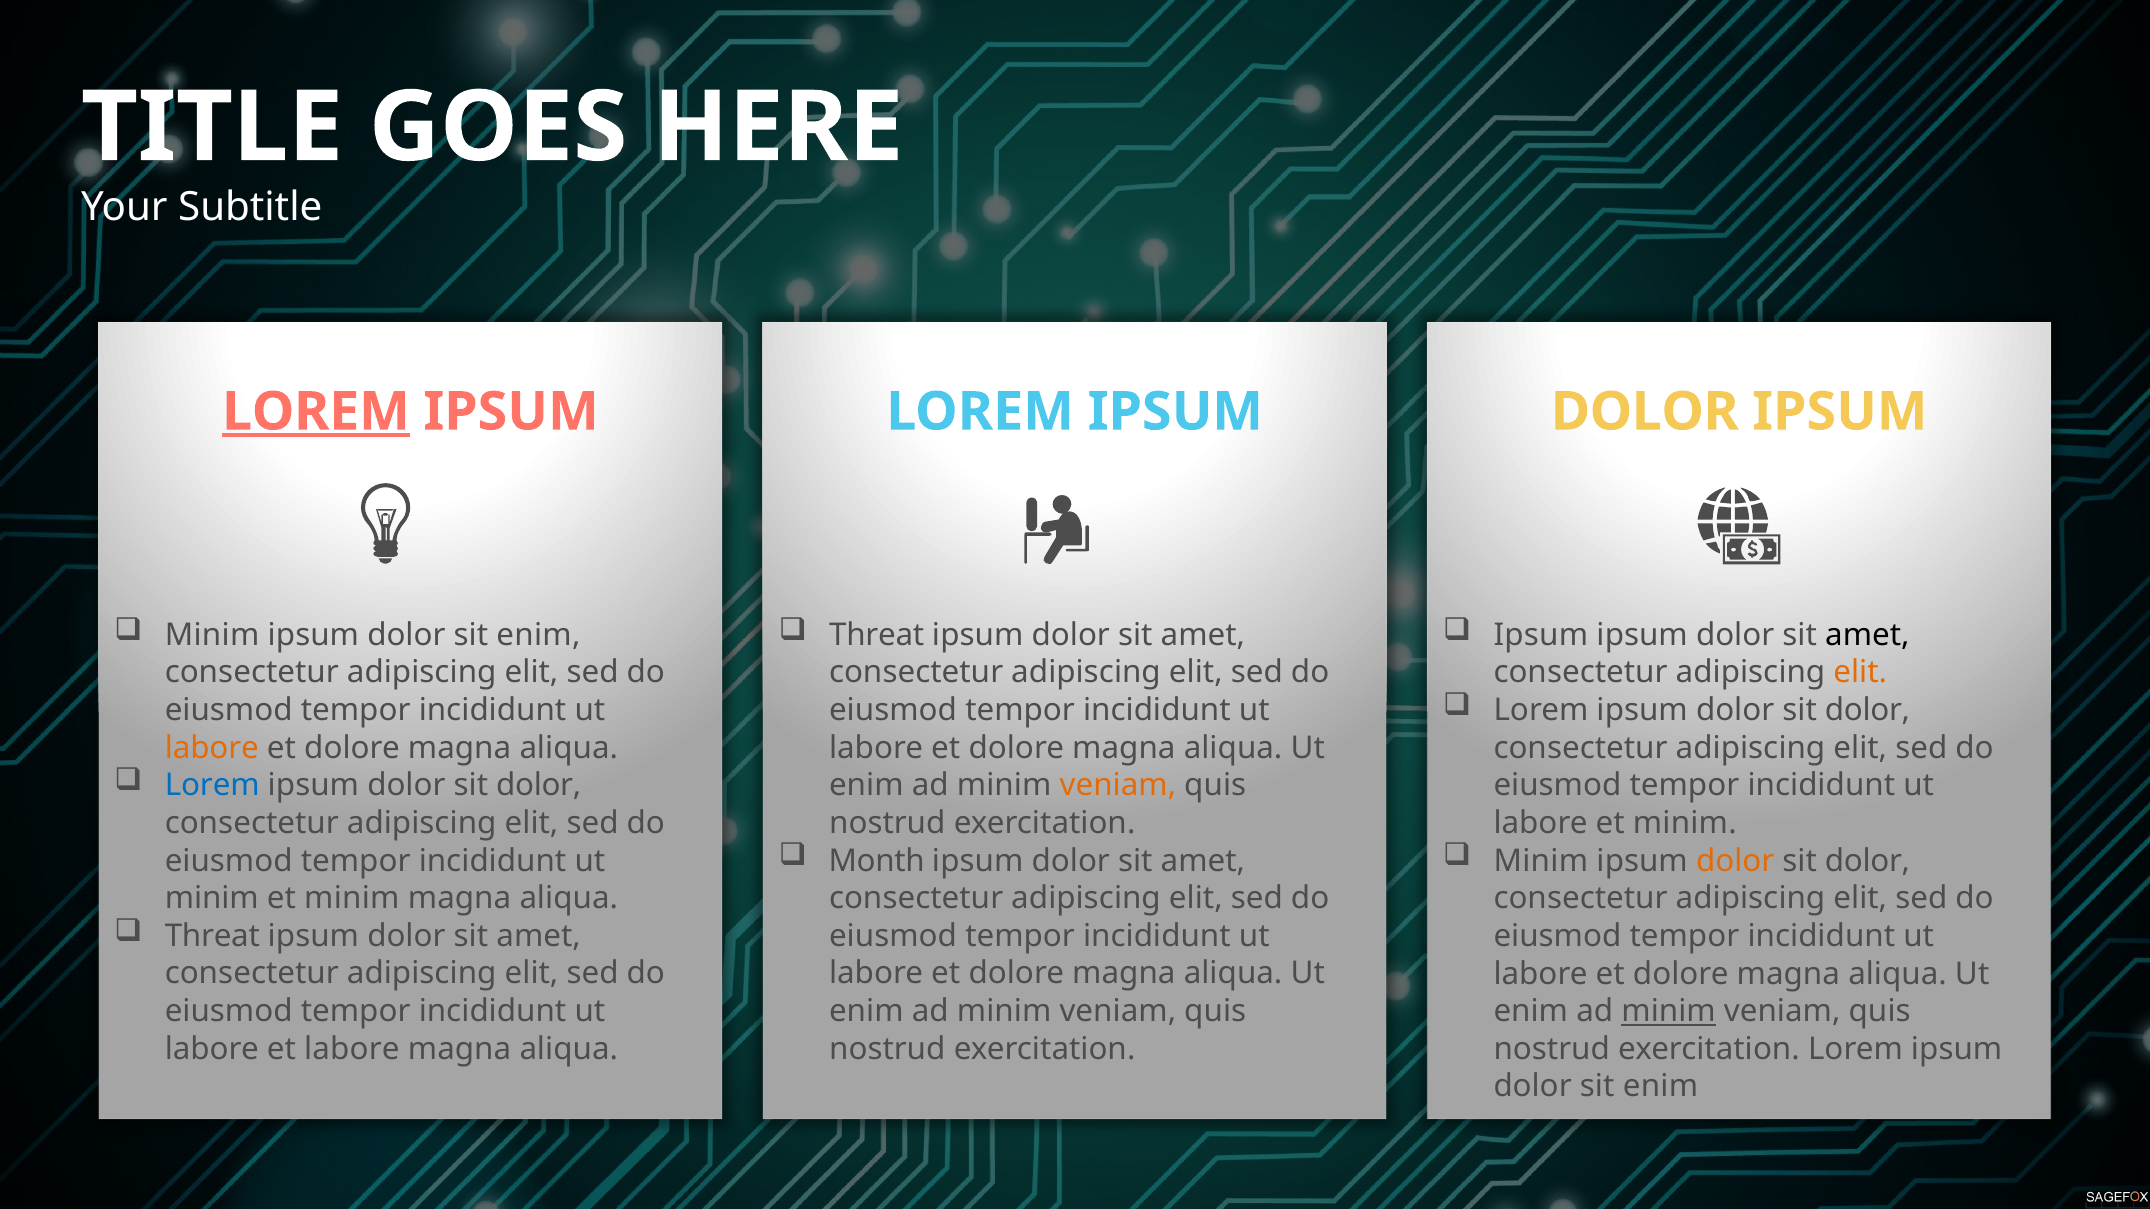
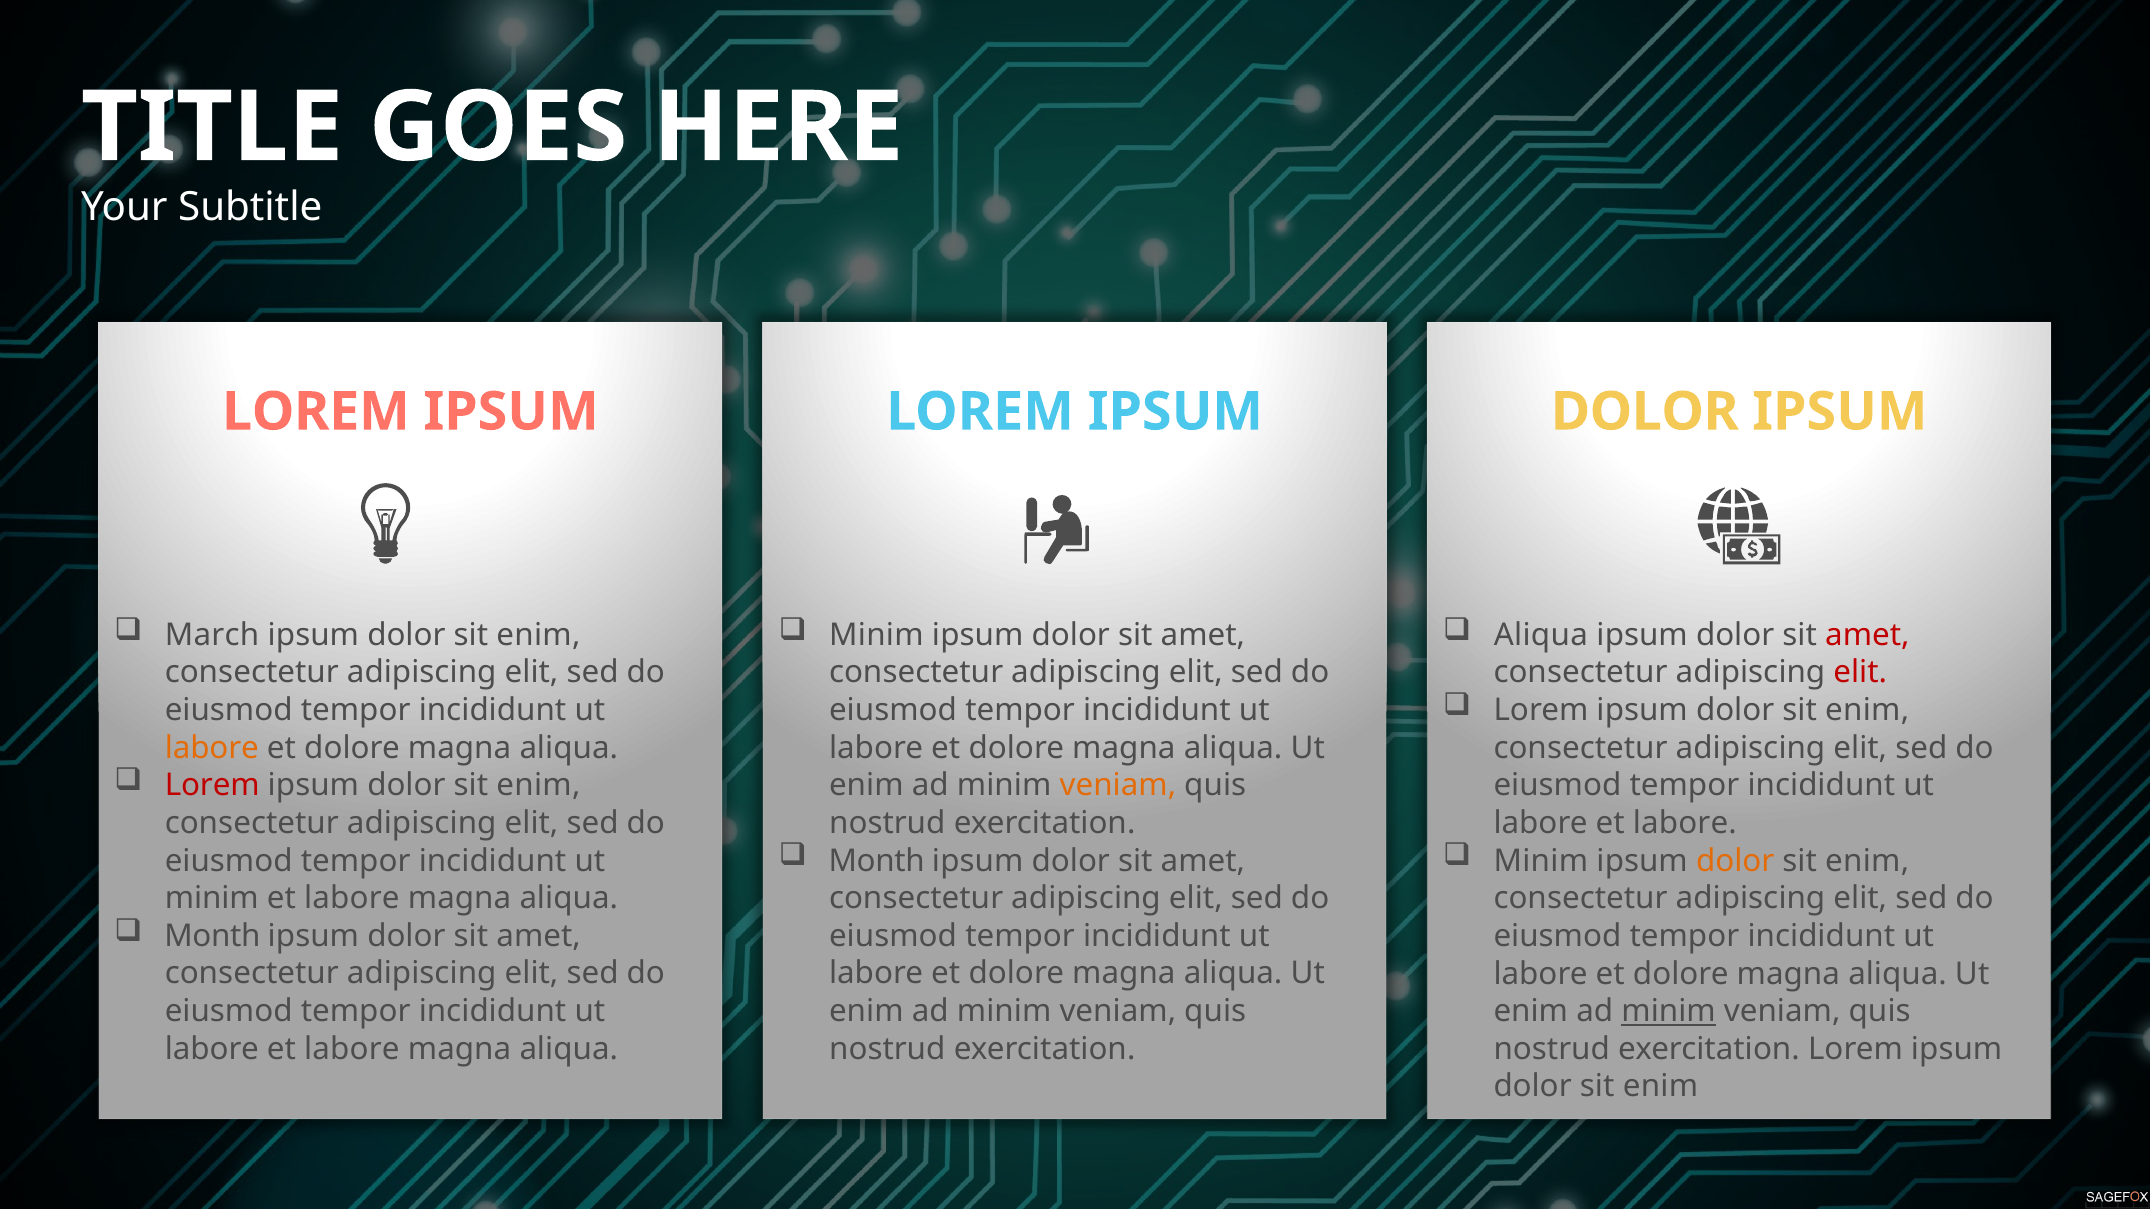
LOREM underline: present -> none (316, 412)
Minim: Minim -> March (212, 635)
Threat: Threat -> Minim (876, 635)
Ipsum: Ipsum -> Aliqua (1541, 635)
amet colour: black -> red (1867, 635)
elit colour: orange -> red (1860, 673)
dolor: dolor -> enim (1867, 710)
Lorem colour: blue -> red (212, 786)
dolor: dolor -> enim (538, 786)
minim: minim -> labore (1685, 823)
dolor: dolor -> enim (1867, 861)
minim: minim -> labore (352, 899)
Threat: Threat -> Month (212, 936)
